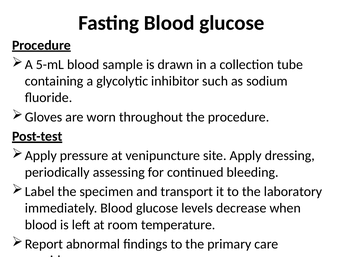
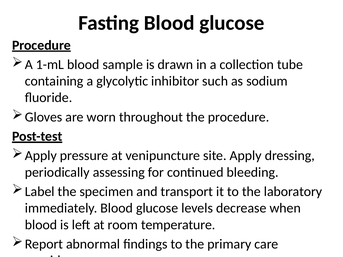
5-mL: 5-mL -> 1-mL (50, 65)
